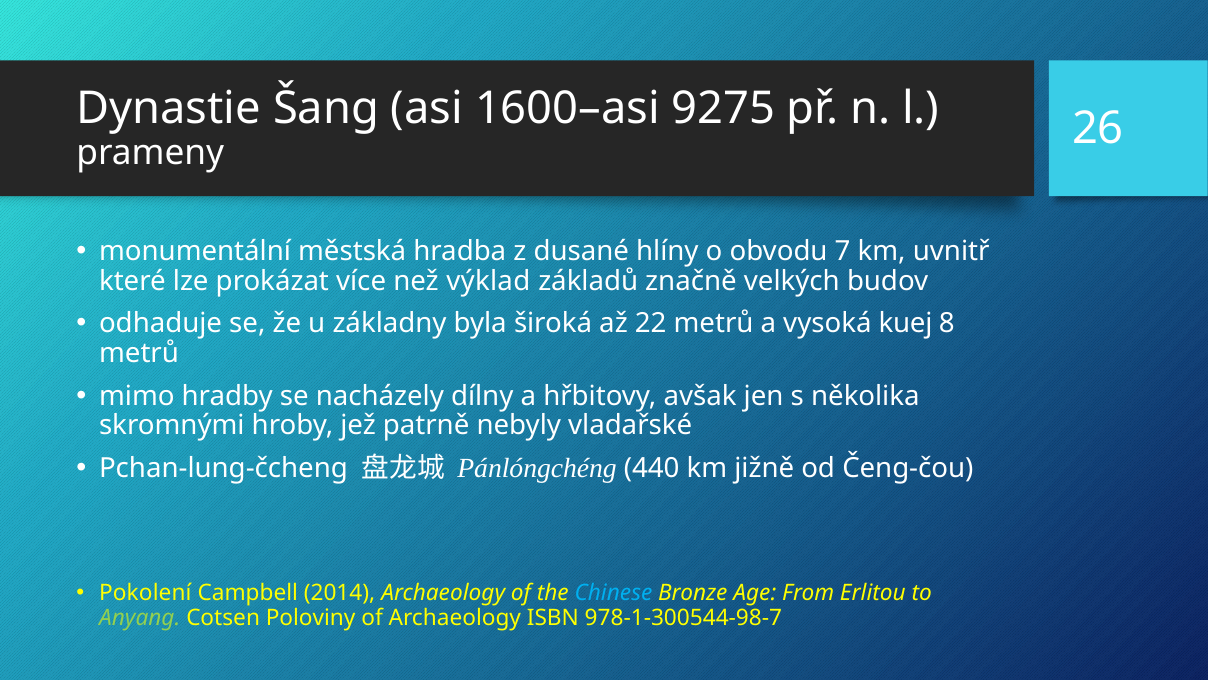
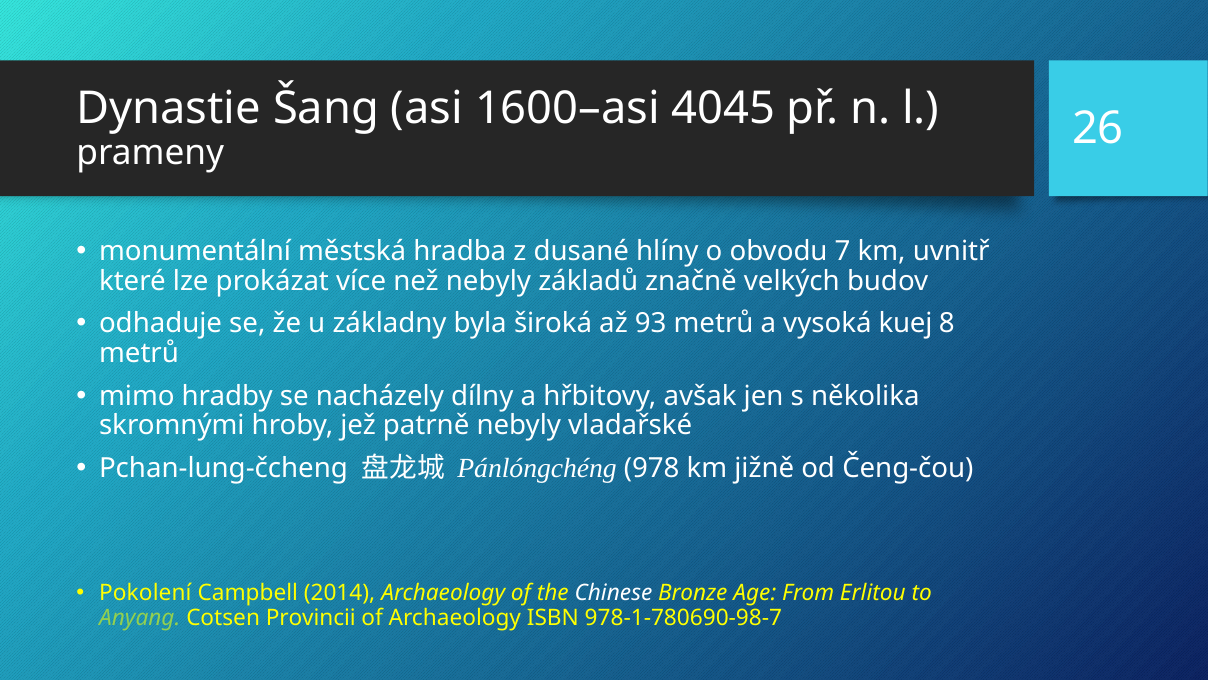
9275: 9275 -> 4045 (723, 109)
než výklad: výklad -> nebyly (488, 281)
22: 22 -> 93 (651, 323)
440: 440 -> 978 (652, 468)
Chinese colour: light blue -> white (613, 593)
Poloviny: Poloviny -> Provincii (311, 617)
978-1-300544-98-7: 978-1-300544-98-7 -> 978-1-780690-98-7 (683, 617)
